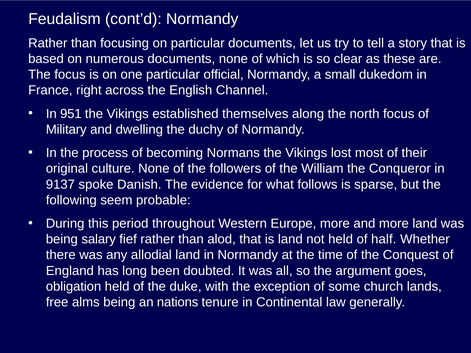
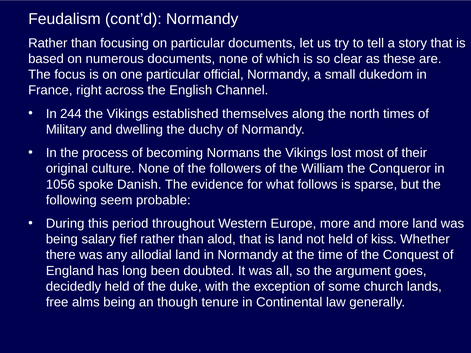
951: 951 -> 244 (71, 114)
north focus: focus -> times (399, 114)
9137: 9137 -> 1056 (60, 185)
half: half -> kiss (384, 239)
obligation: obligation -> decidedly (73, 287)
nations: nations -> though (177, 302)
